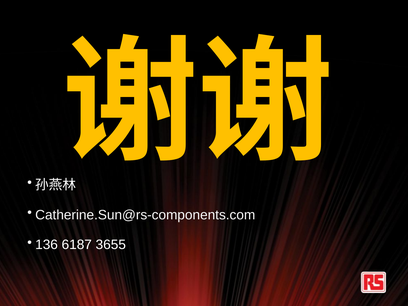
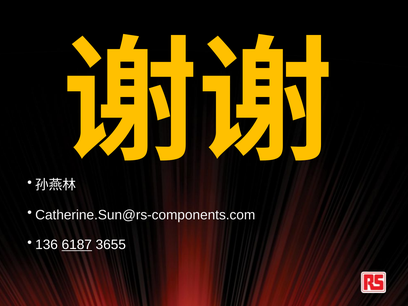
6187 underline: none -> present (77, 245)
